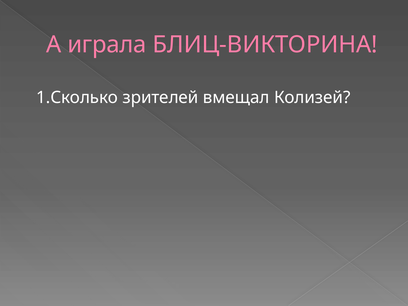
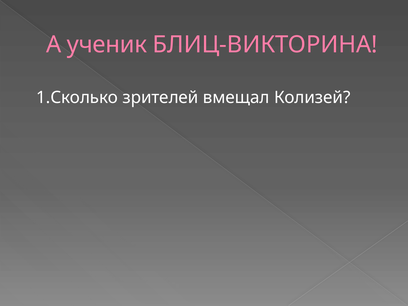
играла: играла -> ученик (107, 45)
